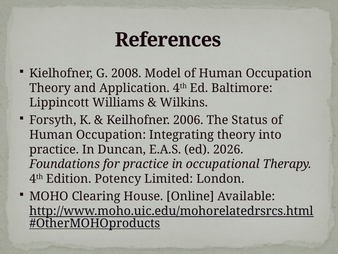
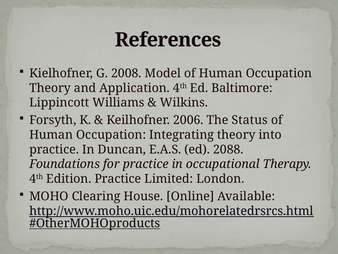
2026: 2026 -> 2088 (228, 149)
Edition Potency: Potency -> Practice (118, 179)
